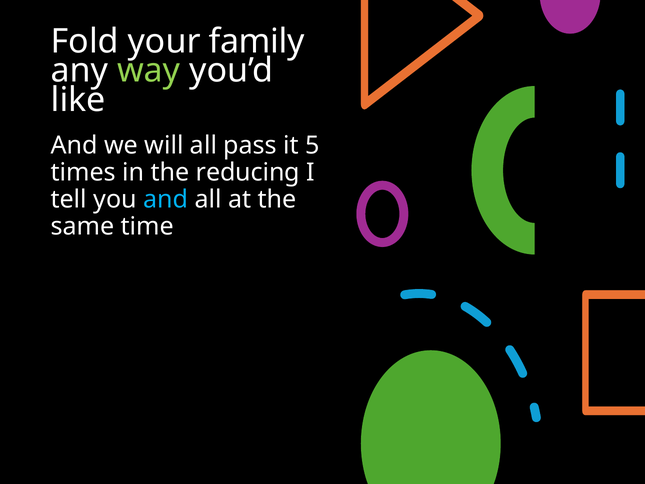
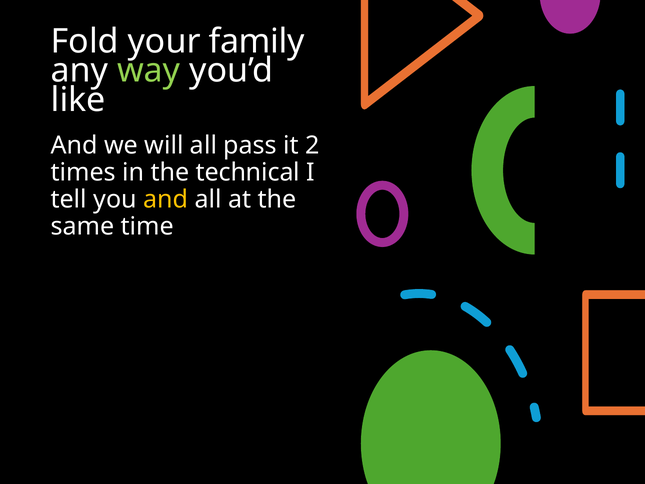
5: 5 -> 2 (313, 145)
reducing: reducing -> technical (248, 172)
and colour: light blue -> yellow (166, 199)
